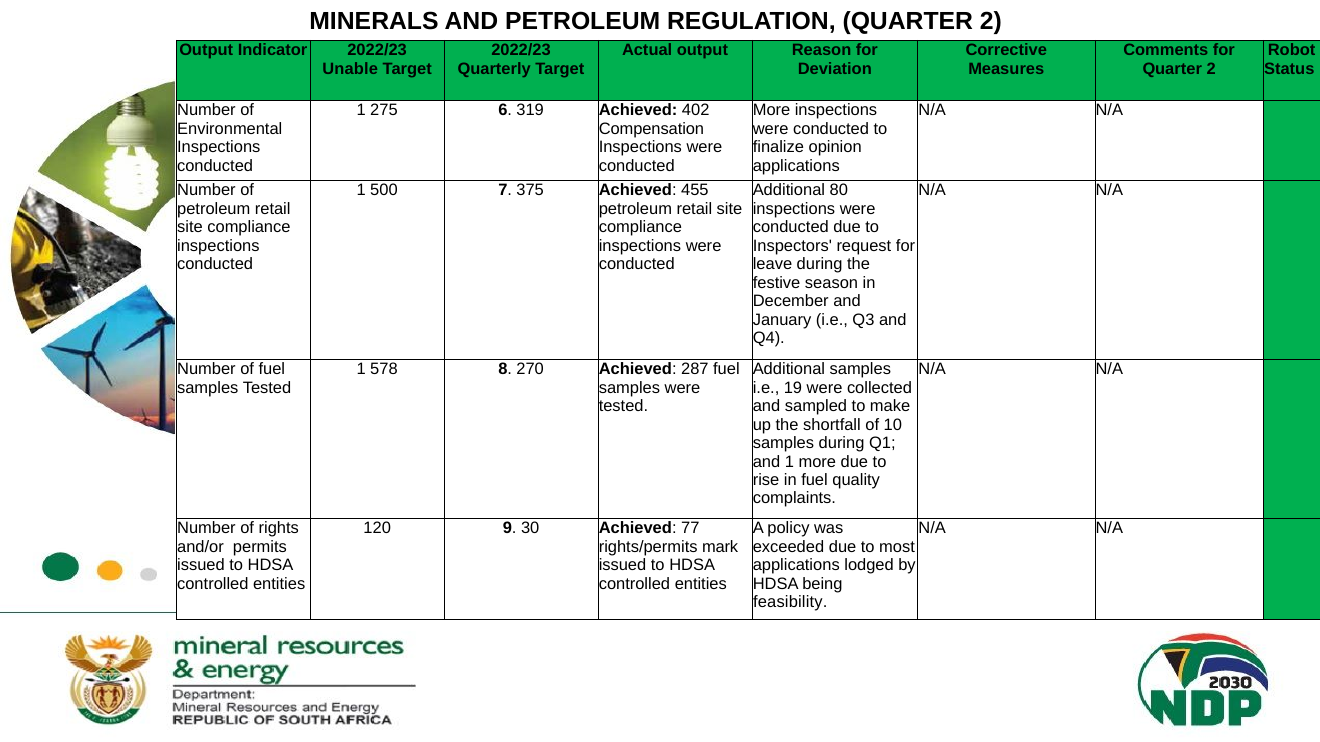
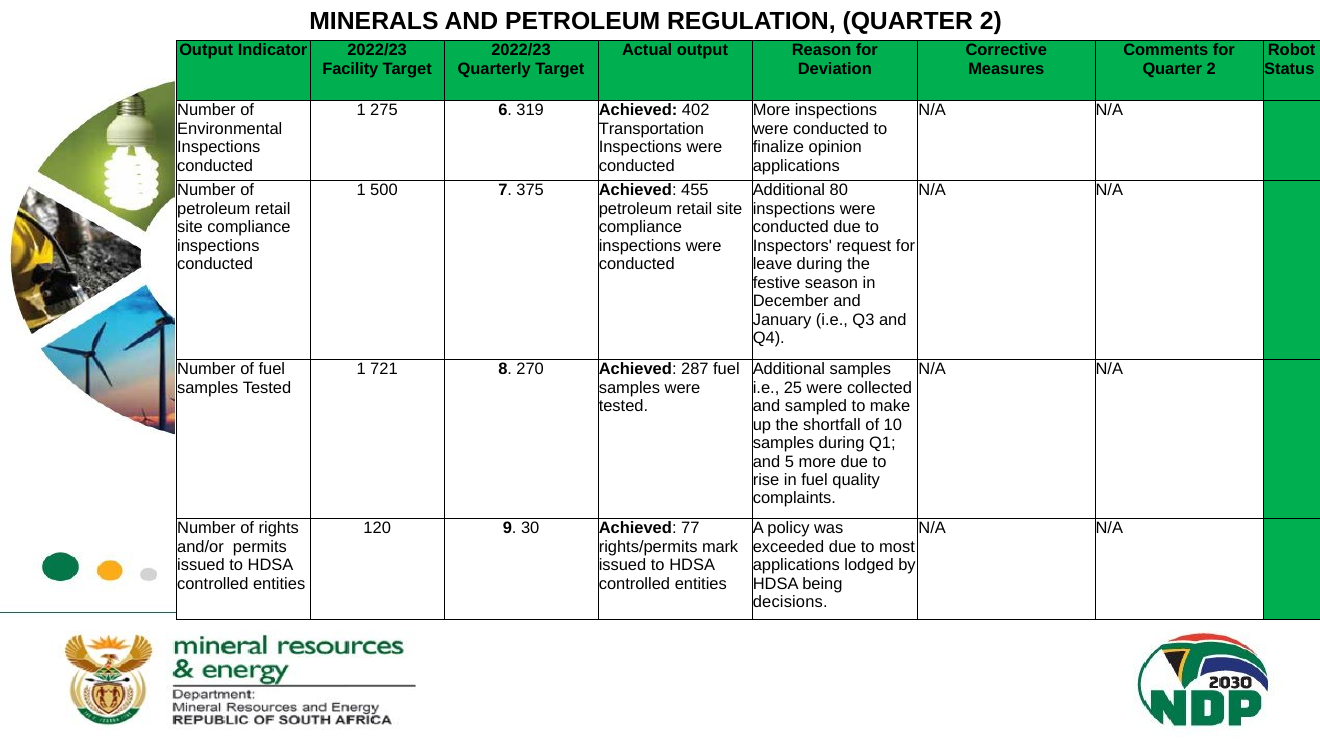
Unable: Unable -> Facility (350, 69)
Compensation: Compensation -> Transportation (651, 129)
578: 578 -> 721 (384, 370)
19: 19 -> 25 (793, 388)
and 1: 1 -> 5 (789, 462)
feasibility: feasibility -> decisions (790, 603)
